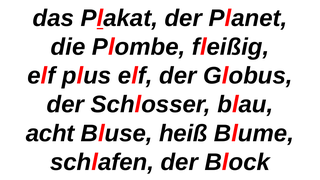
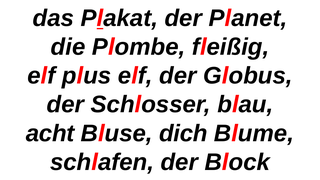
heiß: heiß -> dich (183, 133)
